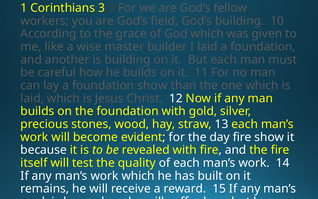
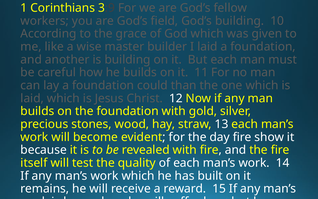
foundation show: show -> could (152, 85)
